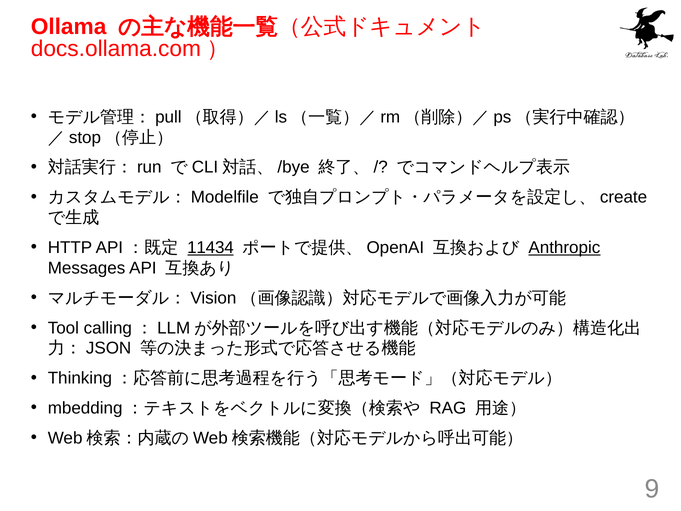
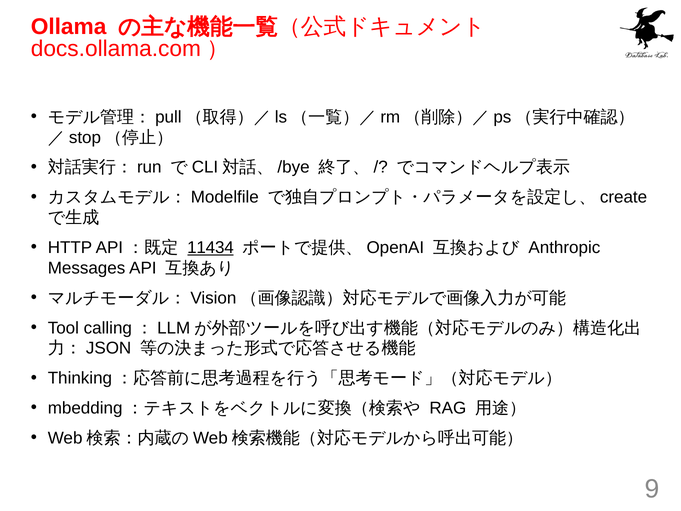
Anthropic underline: present -> none (564, 248)
